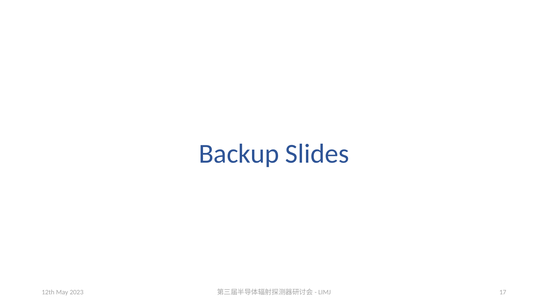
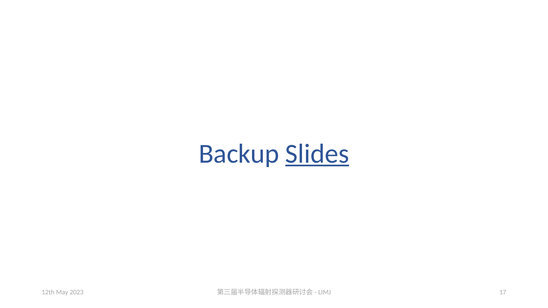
Slides underline: none -> present (317, 154)
